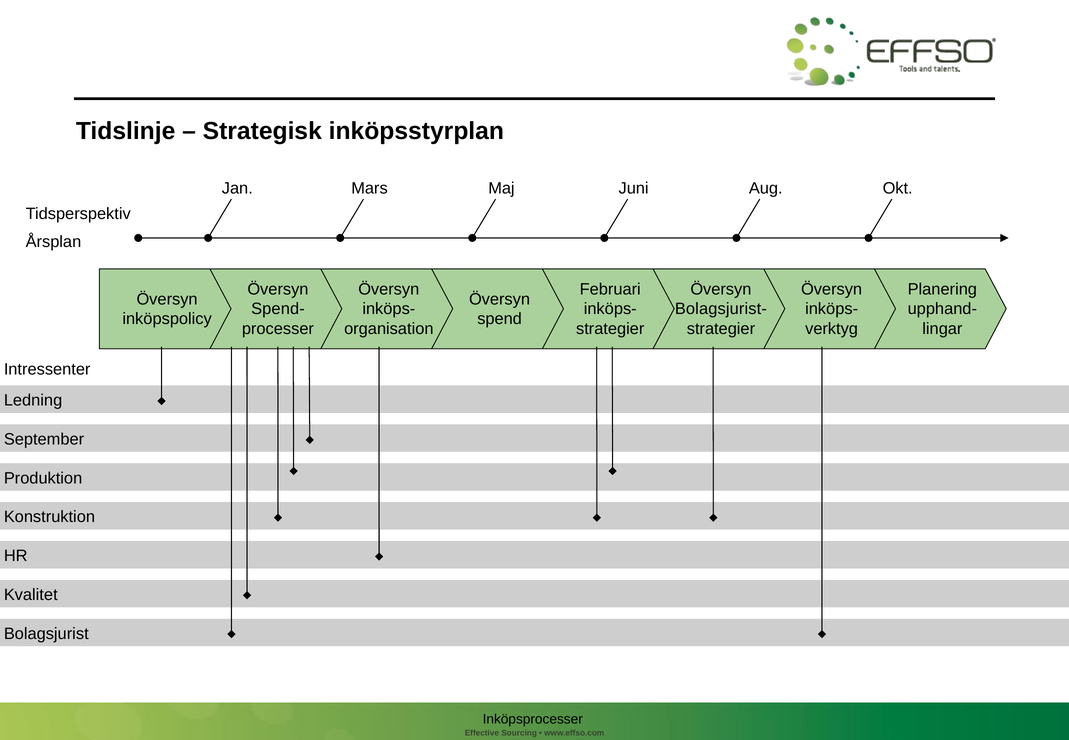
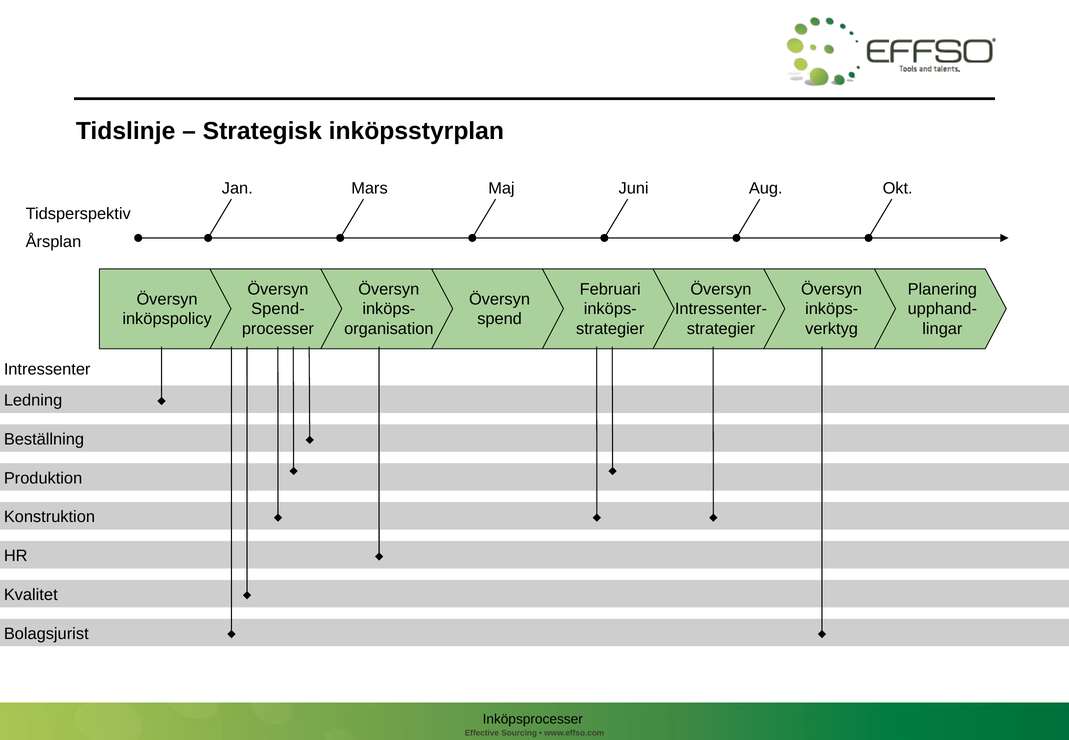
Bolagsjurist-: Bolagsjurist- -> Intressenter- (721, 309)
September: September -> Beställning (44, 439)
